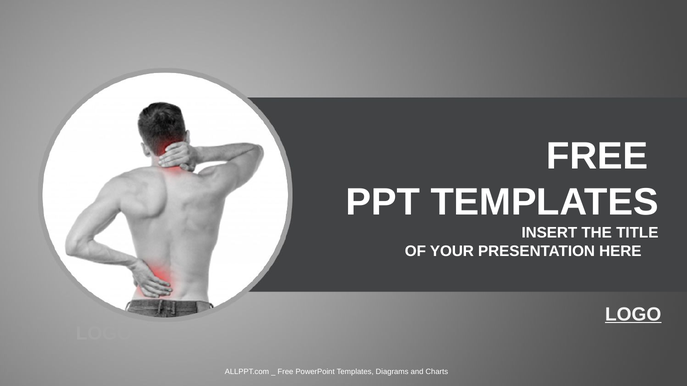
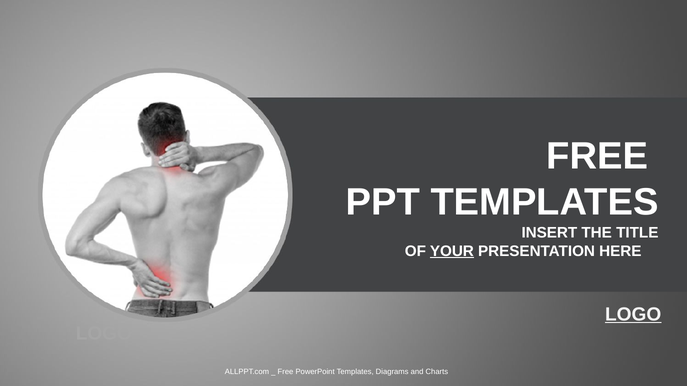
YOUR underline: none -> present (452, 251)
